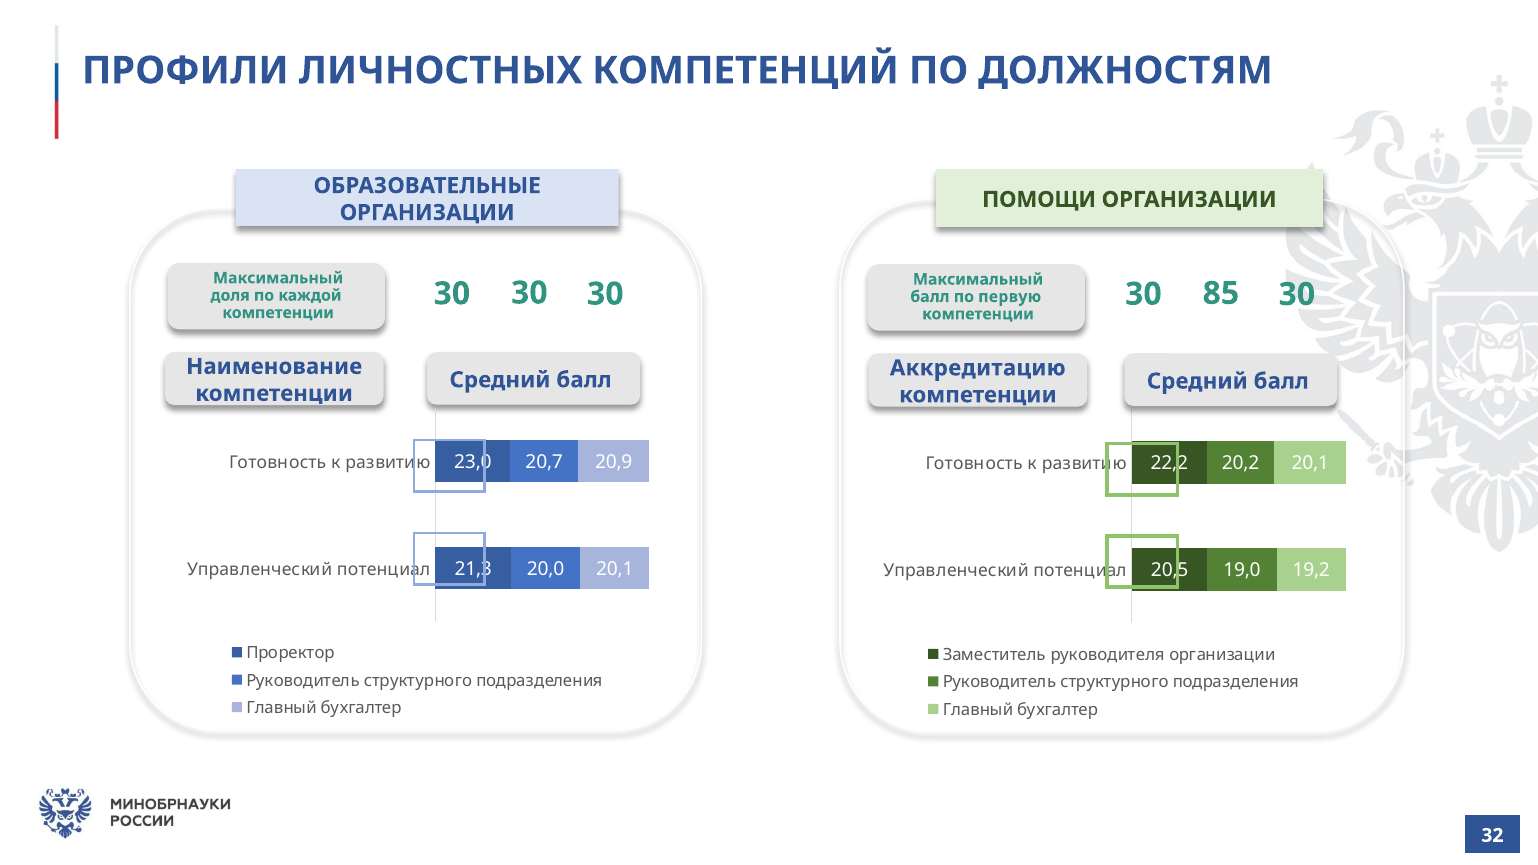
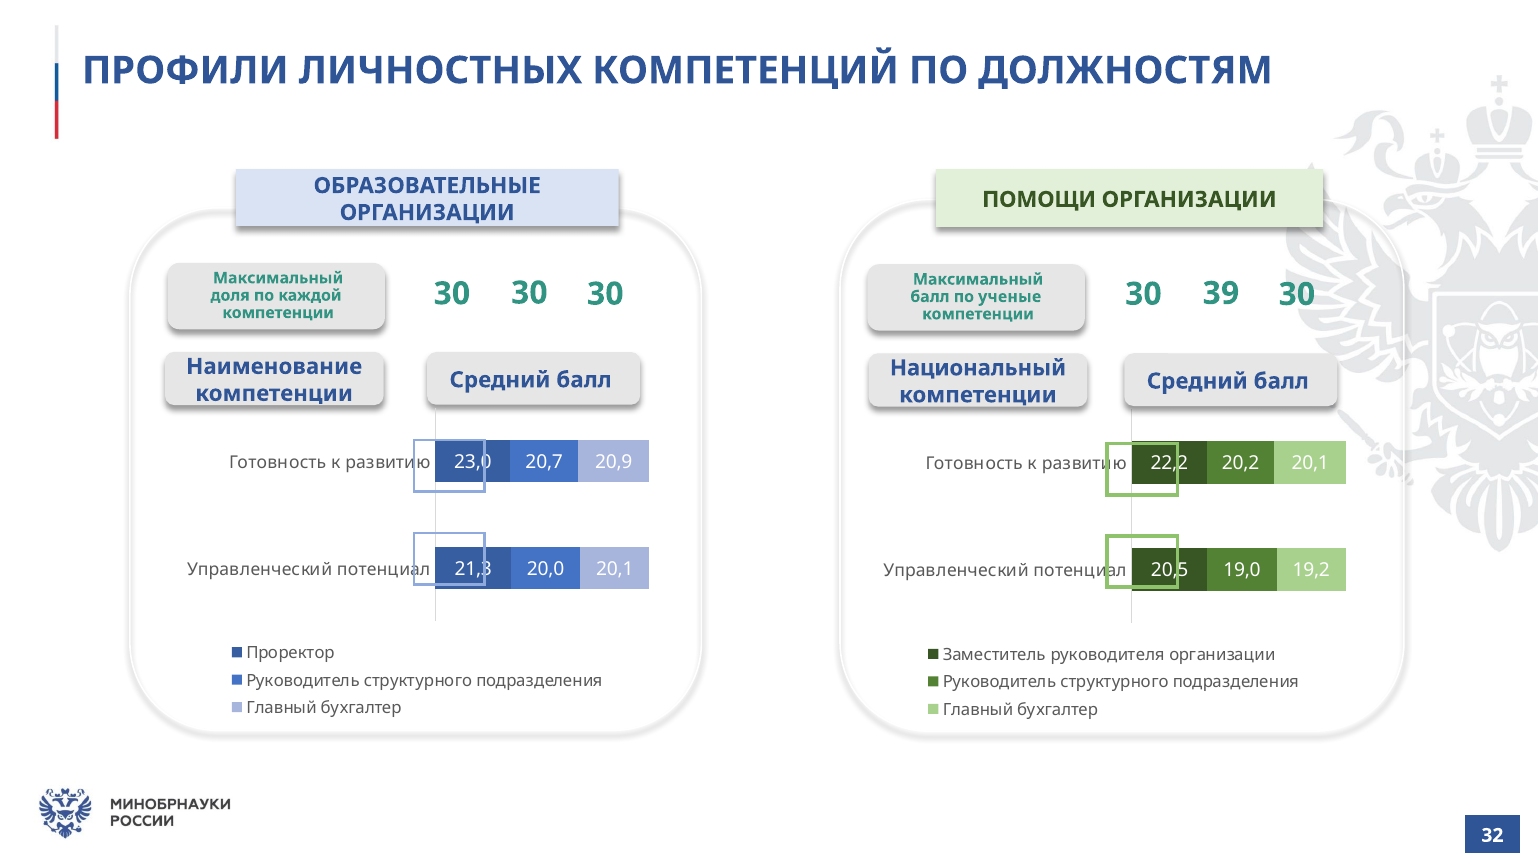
85: 85 -> 39 (1221, 293)
первую: первую -> ученые (1010, 297)
Аккредитацию: Аккредитацию -> Национальный (978, 368)
